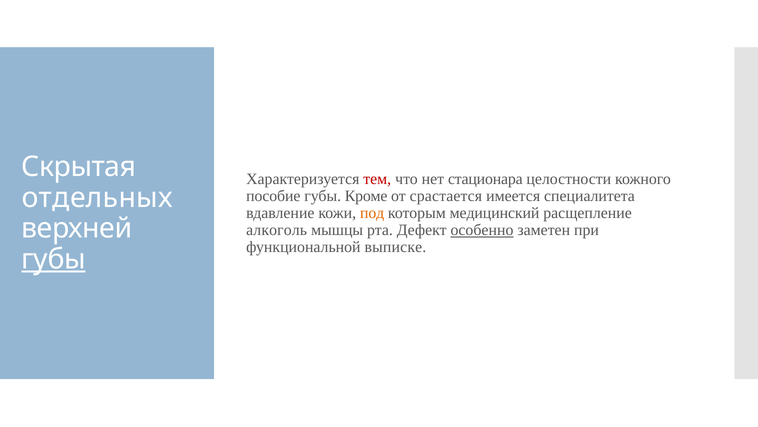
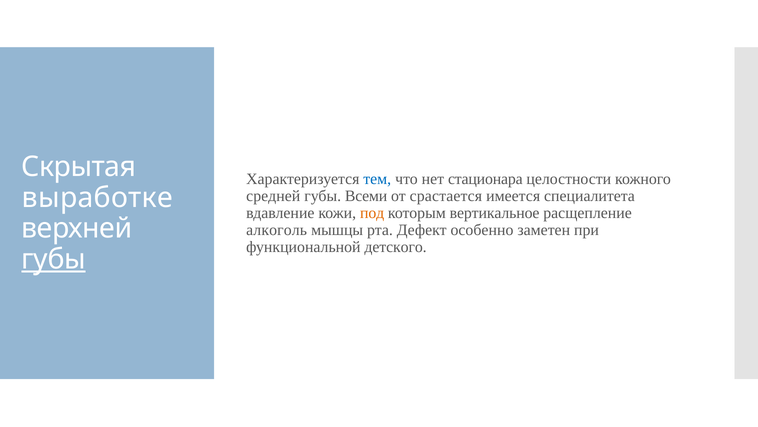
тем colour: red -> blue (377, 179)
пособие: пособие -> средней (273, 196)
Кроме: Кроме -> Всеми (366, 196)
отдельных: отдельных -> выработке (97, 197)
медицинский: медицинский -> вертикальное (495, 213)
особенно underline: present -> none (482, 230)
выписке: выписке -> детского (396, 247)
